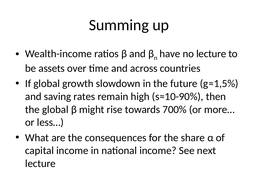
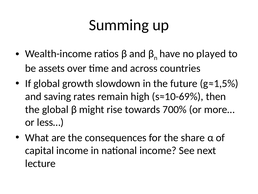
no lecture: lecture -> played (211, 54)
s≈10-90%: s≈10-90% -> s≈10-69% (178, 96)
